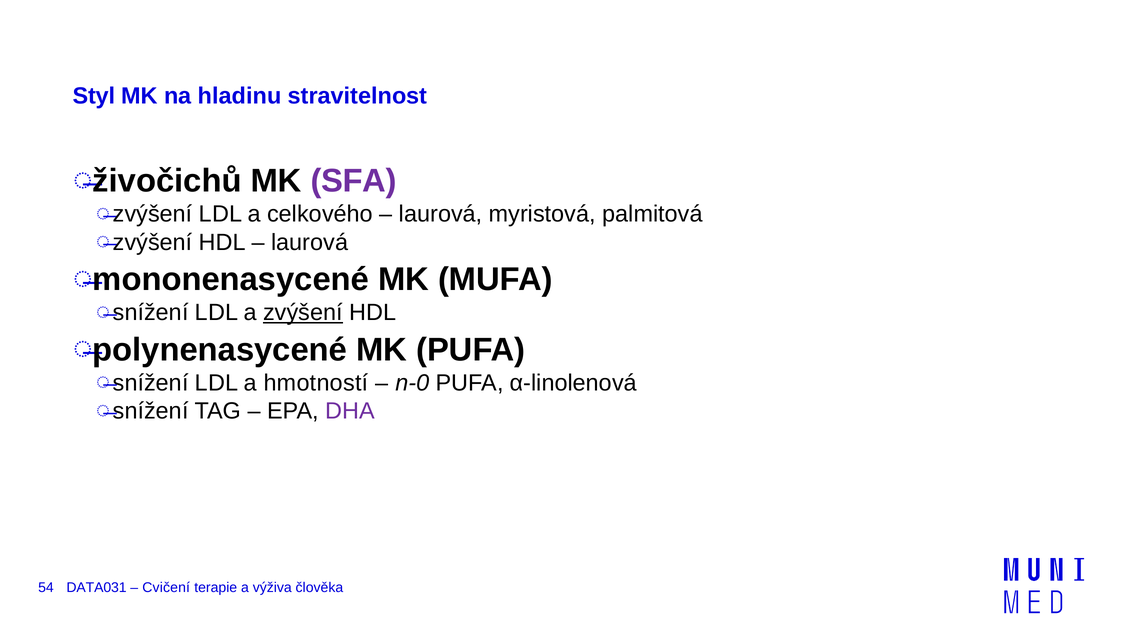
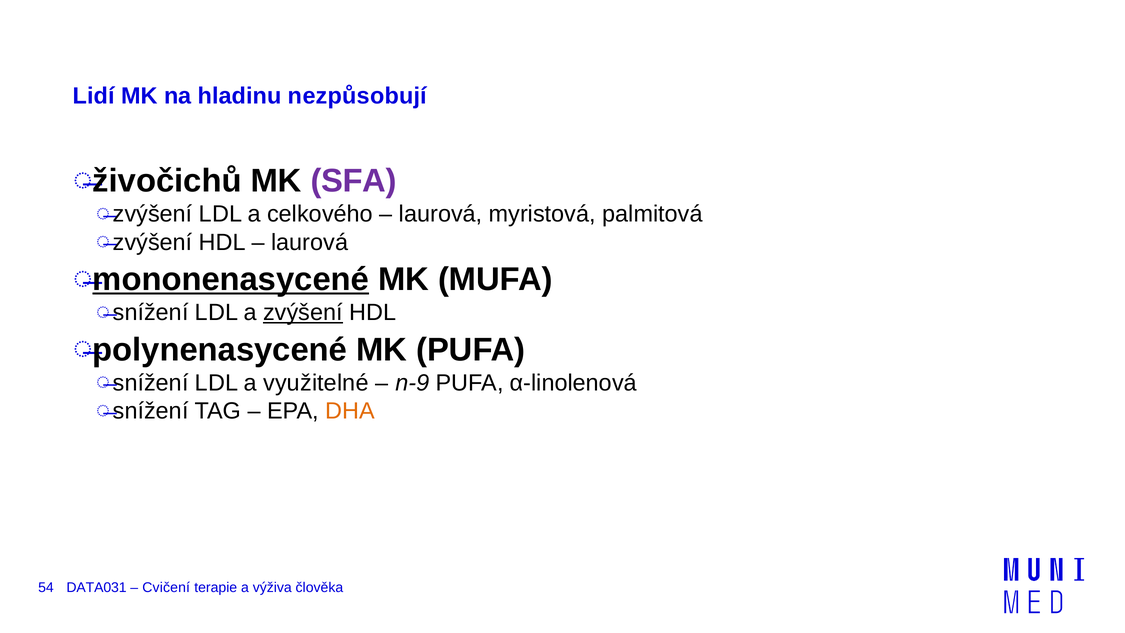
Styl: Styl -> Lidí (94, 96)
stravitelnost: stravitelnost -> nezpůsobují (357, 96)
mononenasycené underline: none -> present (231, 279)
hmotností: hmotností -> využitelné (316, 383)
n-0: n-0 -> n-9 (412, 383)
DHA colour: purple -> orange (350, 411)
